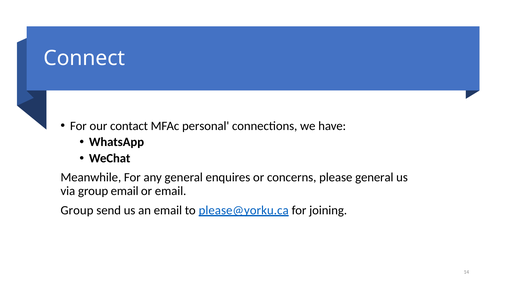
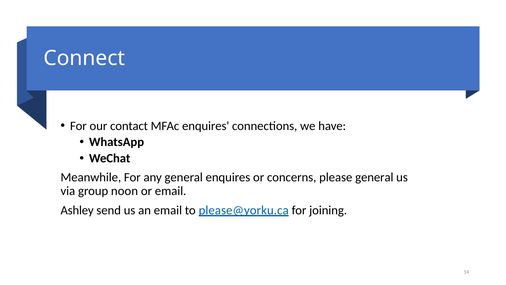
MFAc personal: personal -> enquires (206, 126)
group email: email -> noon (124, 191)
Group: Group -> Ashley (77, 210)
